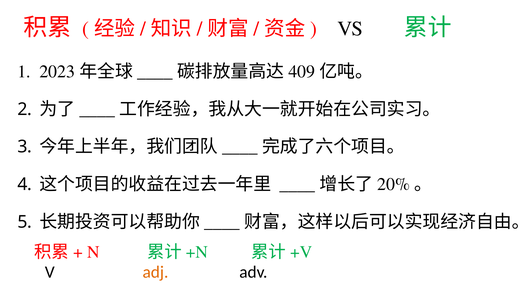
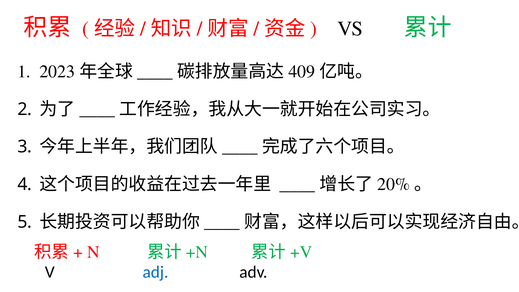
adj colour: orange -> blue (155, 272)
